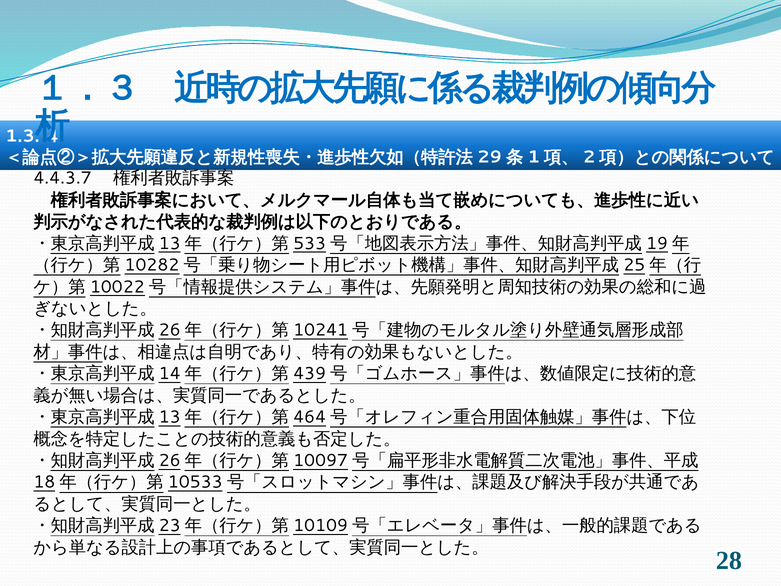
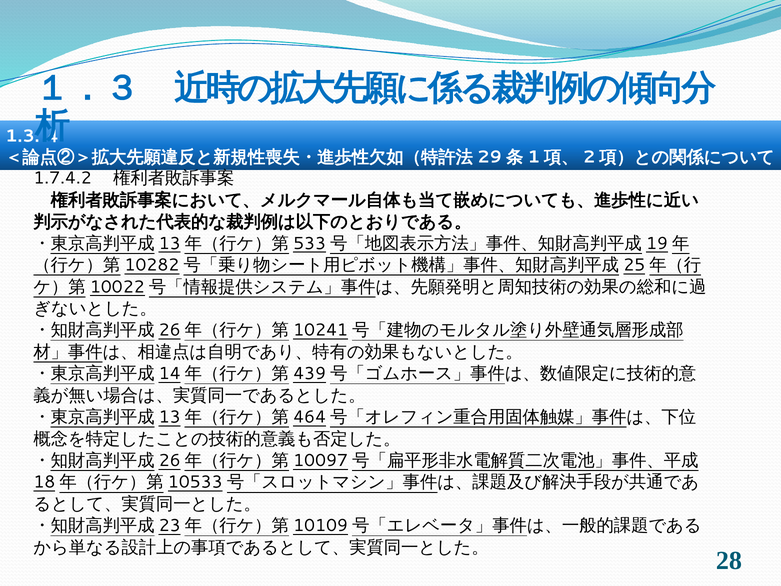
4.4.3.7: 4.4.3.7 -> 1.7.4.2 (63, 178)
